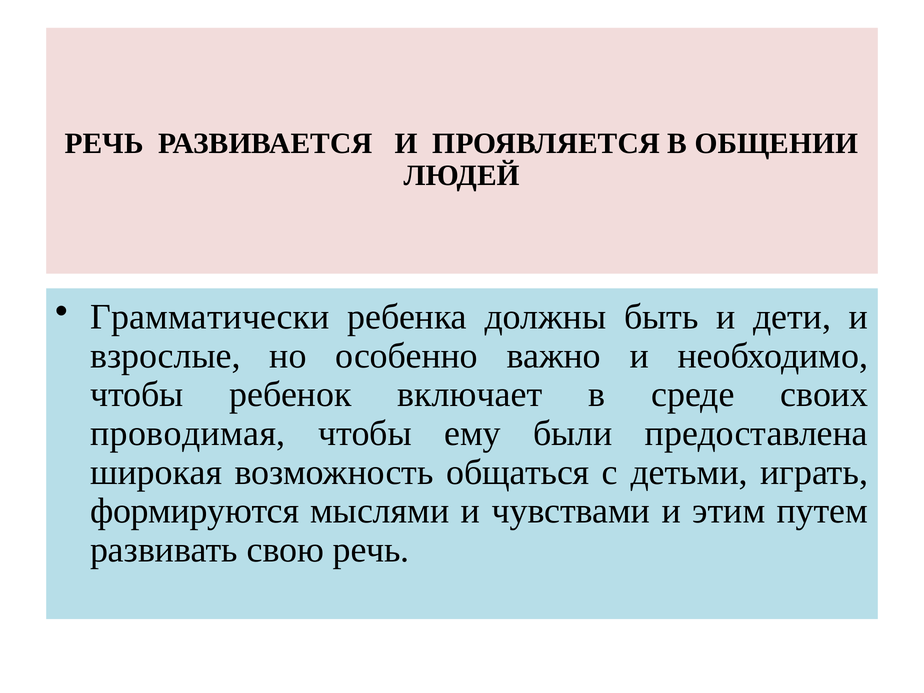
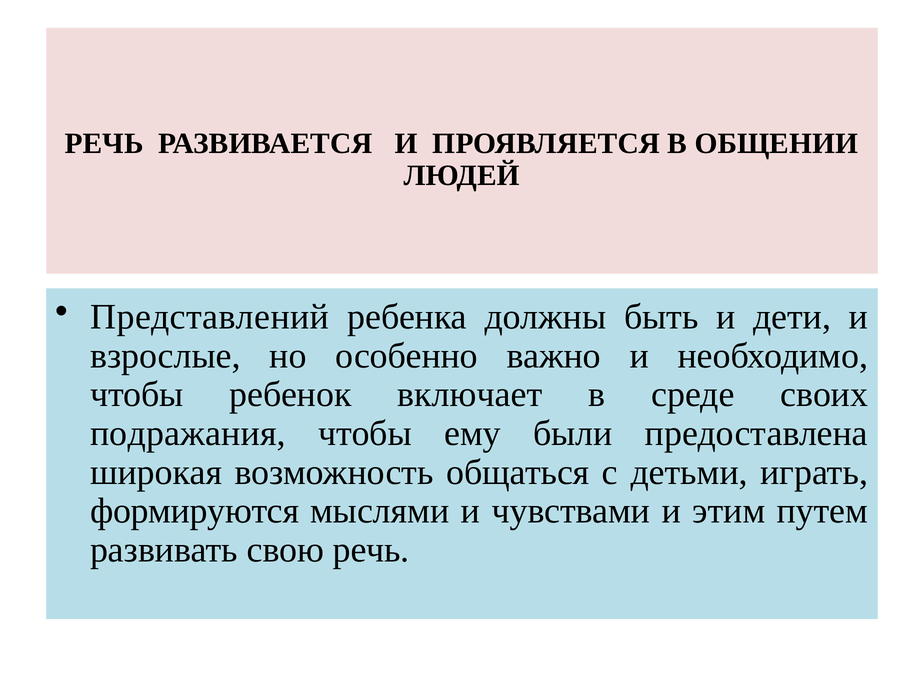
Грамматически: Грамматически -> Представлений (210, 317)
проводимая: проводимая -> подражания (188, 433)
